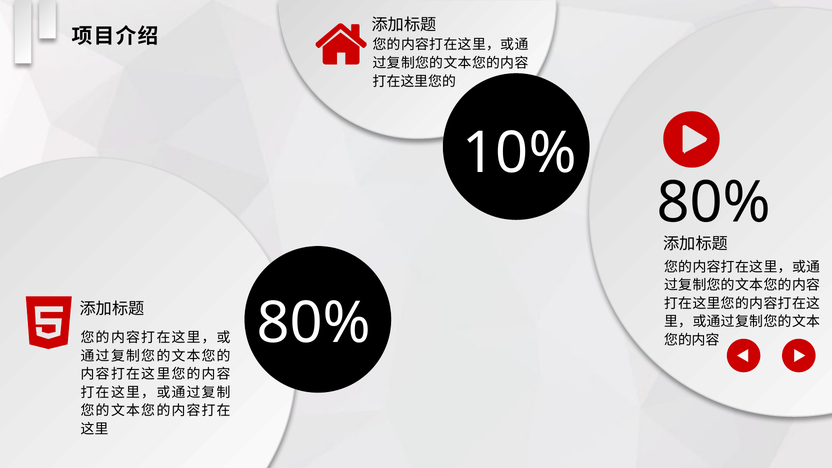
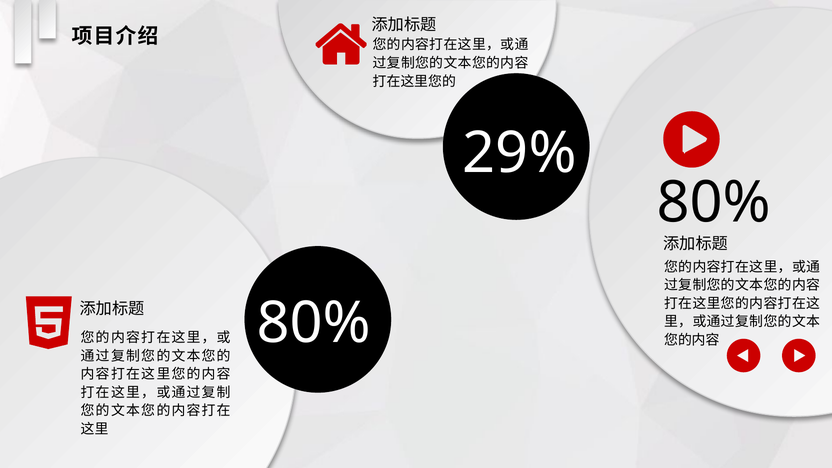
10%: 10% -> 29% (519, 153)
